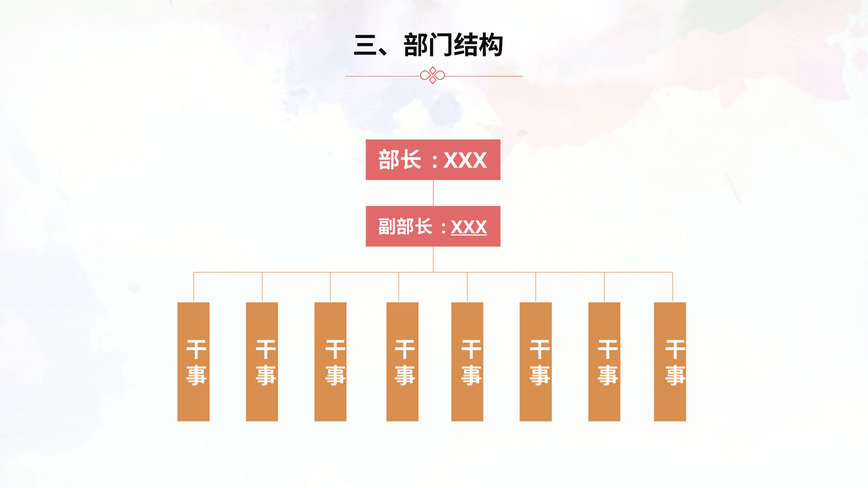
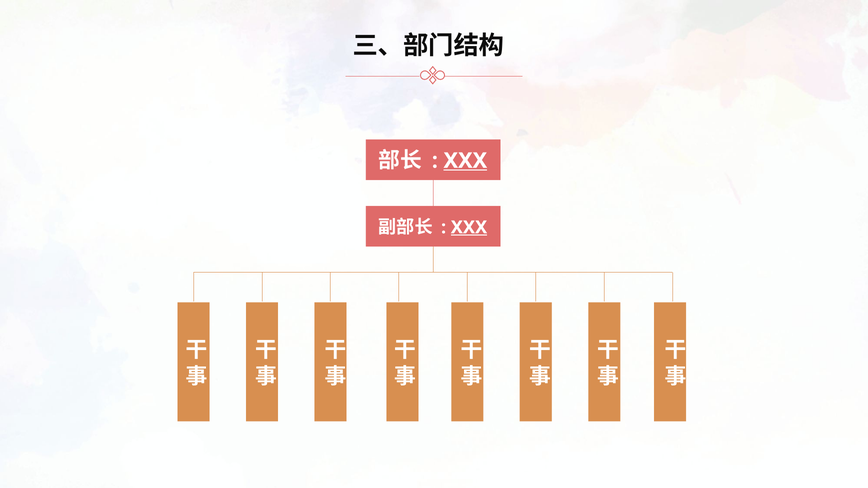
XXX underline: none -> present (465, 161)
